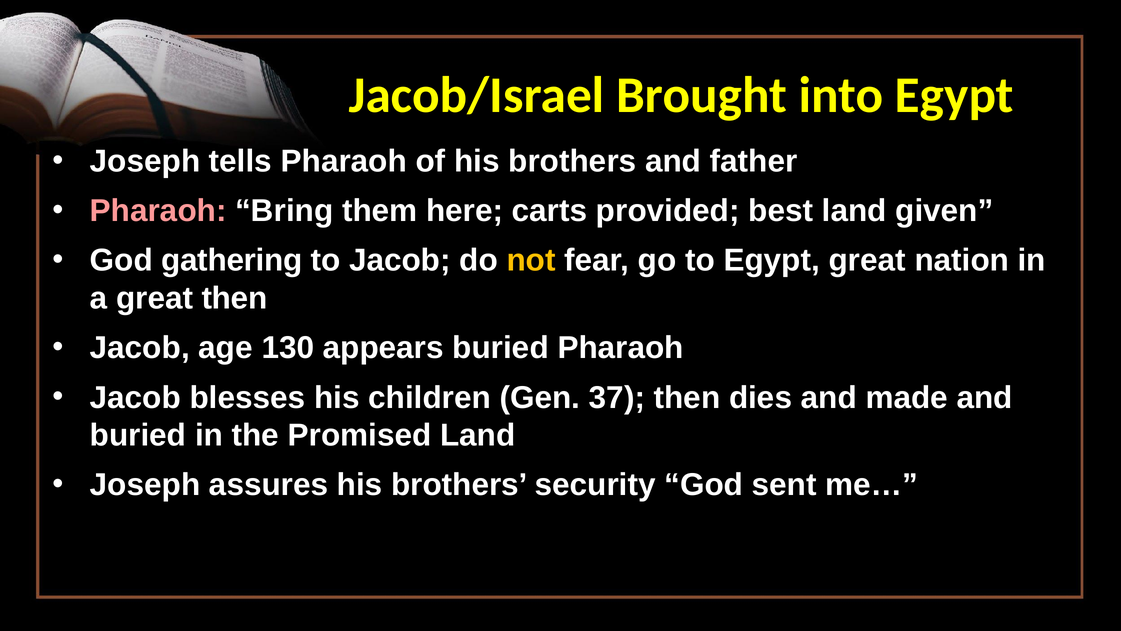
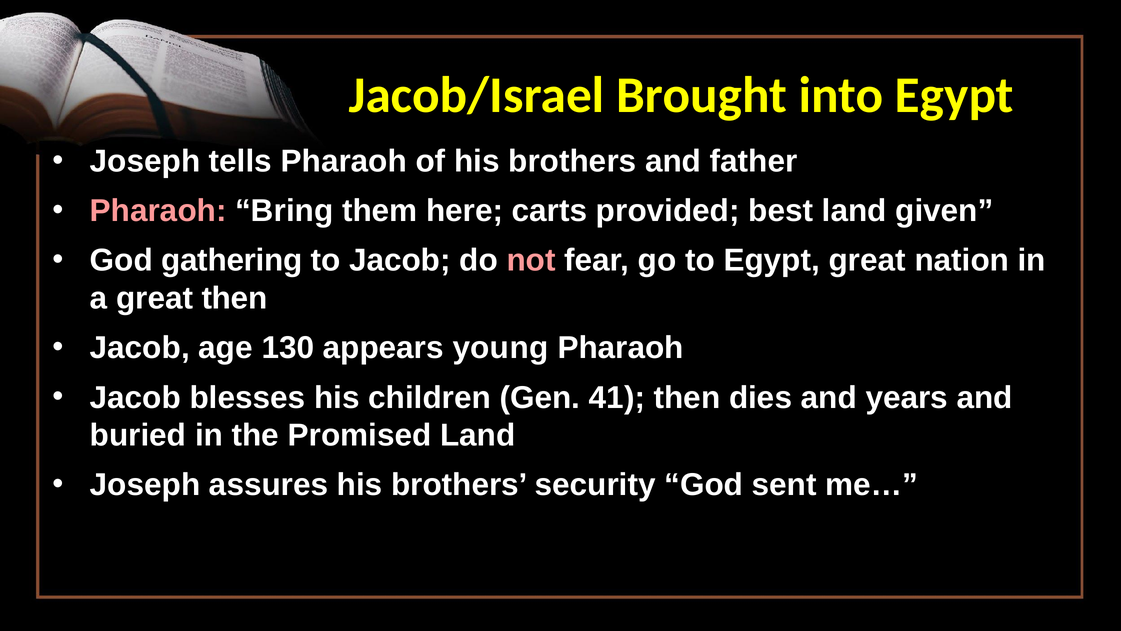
not colour: yellow -> pink (531, 260)
appears buried: buried -> young (500, 348)
37: 37 -> 41 (617, 397)
made: made -> years (907, 397)
